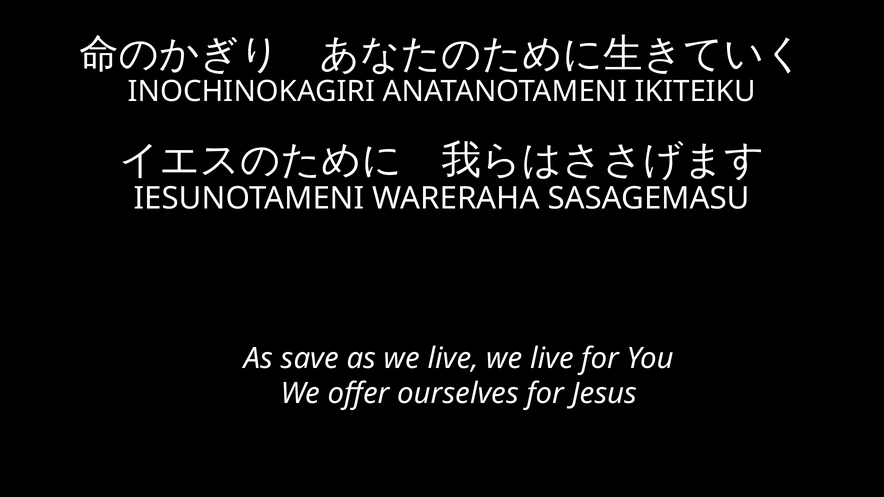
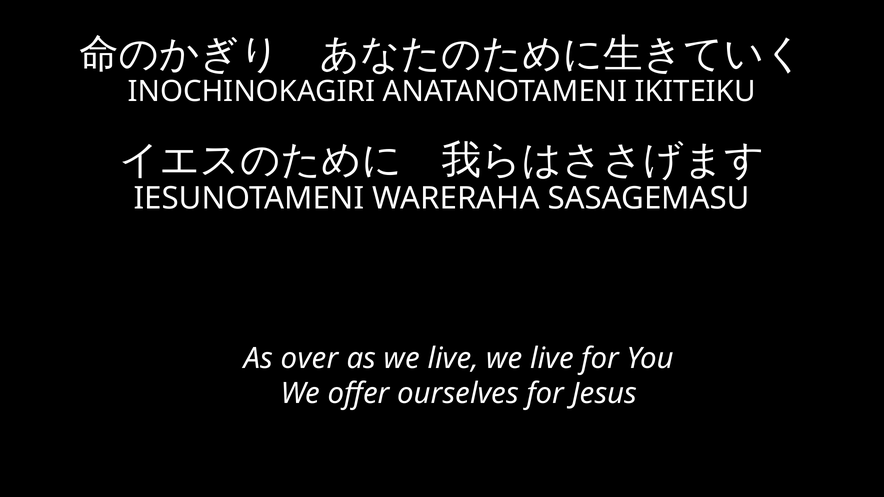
save: save -> over (310, 358)
